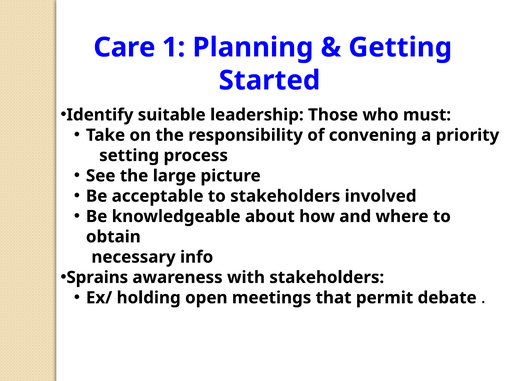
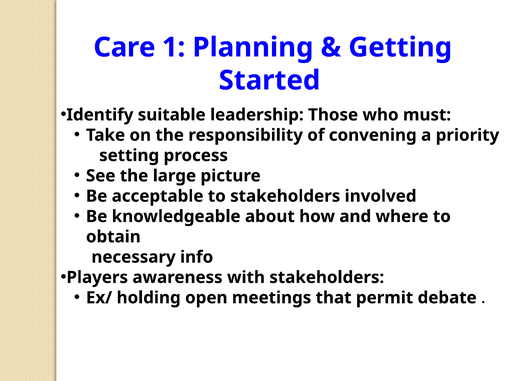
Sprains: Sprains -> Players (97, 277)
